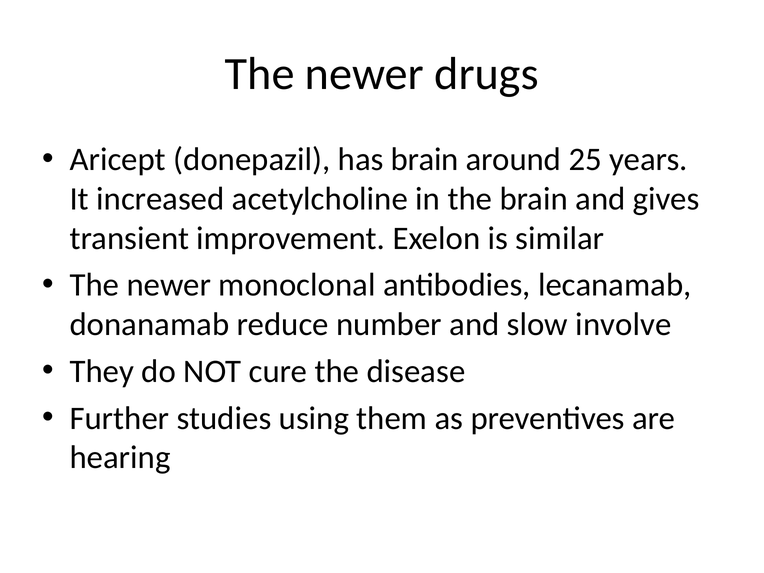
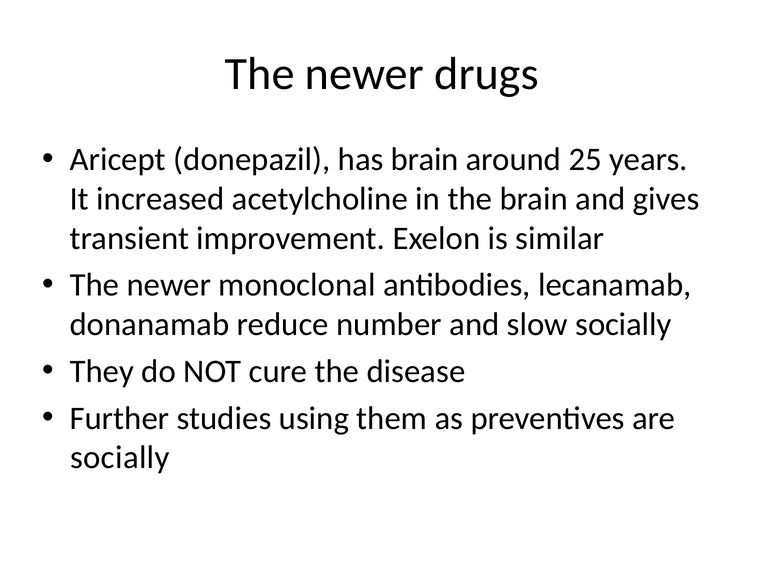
slow involve: involve -> socially (623, 325)
hearing: hearing -> socially (120, 458)
